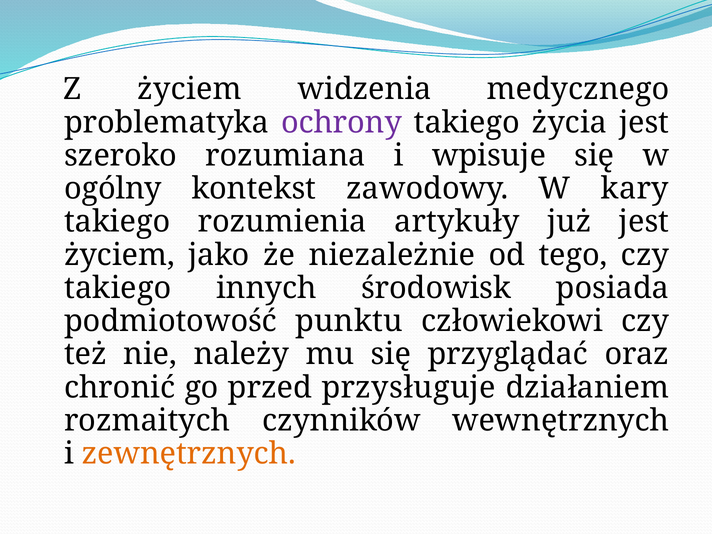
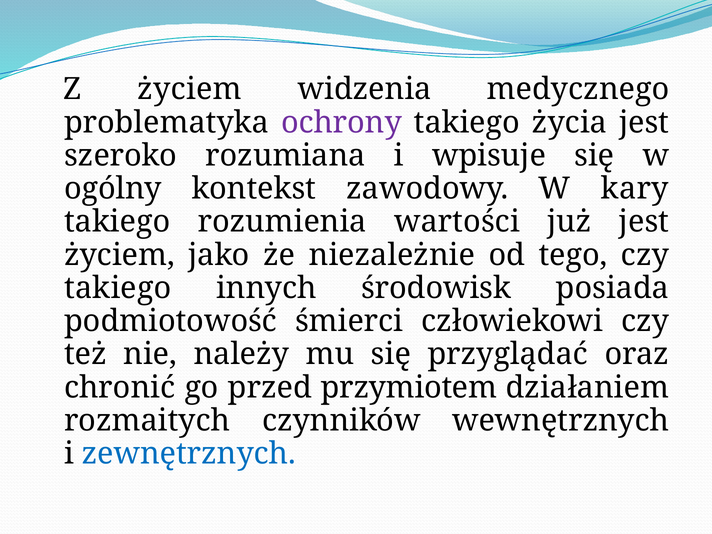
artykuły: artykuły -> wartości (457, 222)
punktu: punktu -> śmierci (349, 321)
przysługuje: przysługuje -> przymiotem (409, 387)
zewnętrznych colour: orange -> blue (189, 454)
